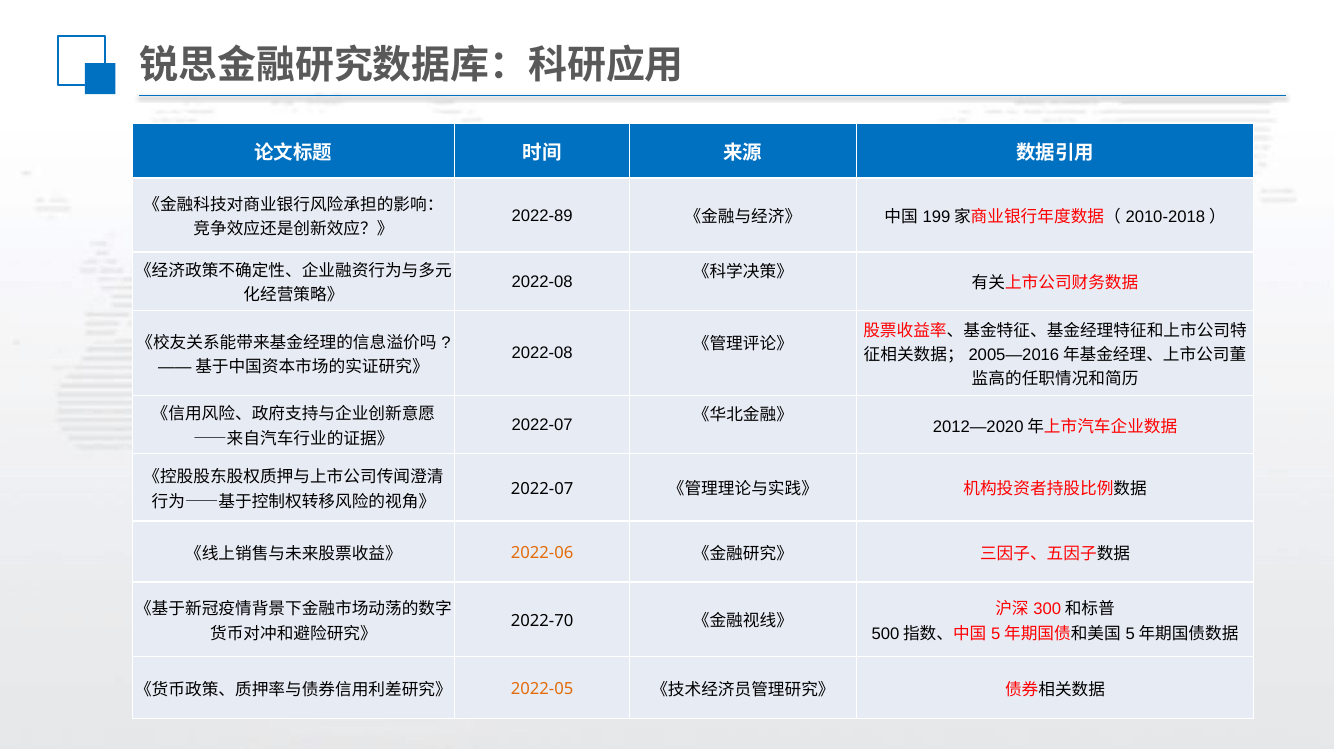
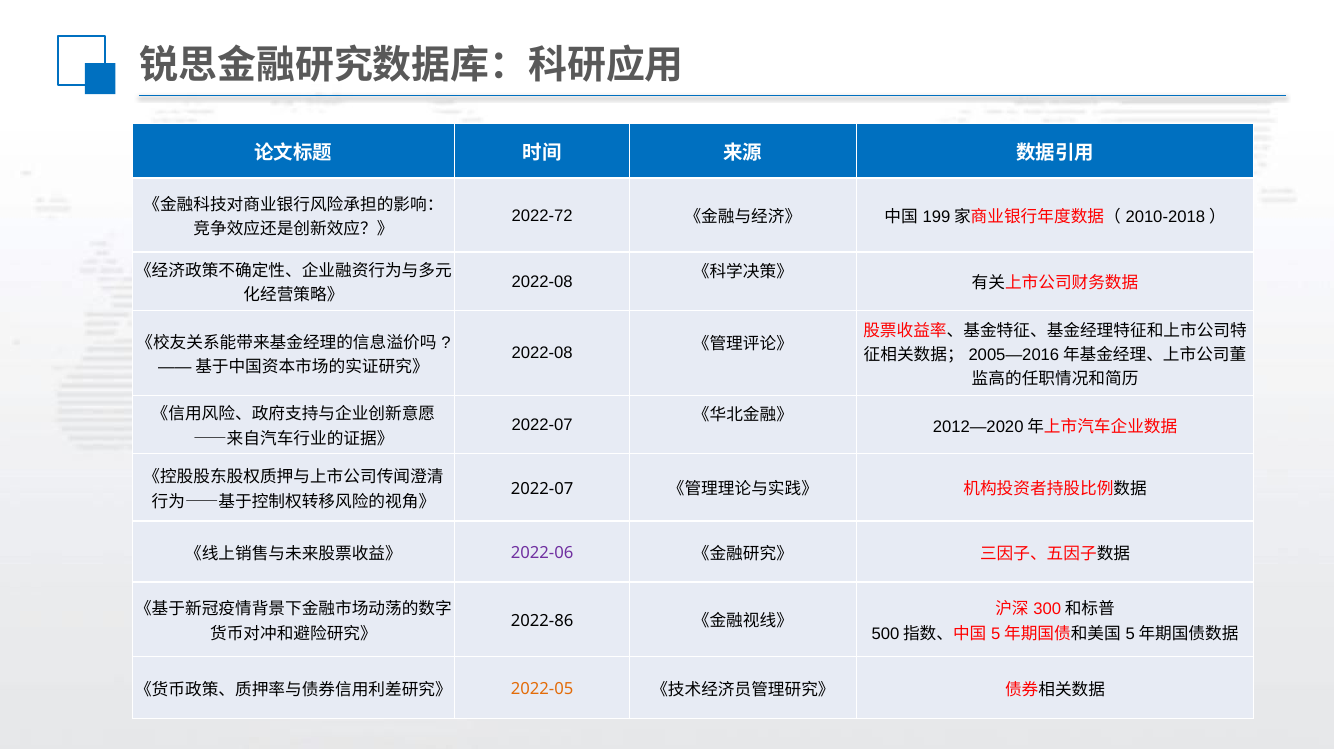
2022-89: 2022-89 -> 2022-72 (542, 215)
2022-06 colour: orange -> purple (542, 552)
2022-70: 2022-70 -> 2022-86 (542, 620)
